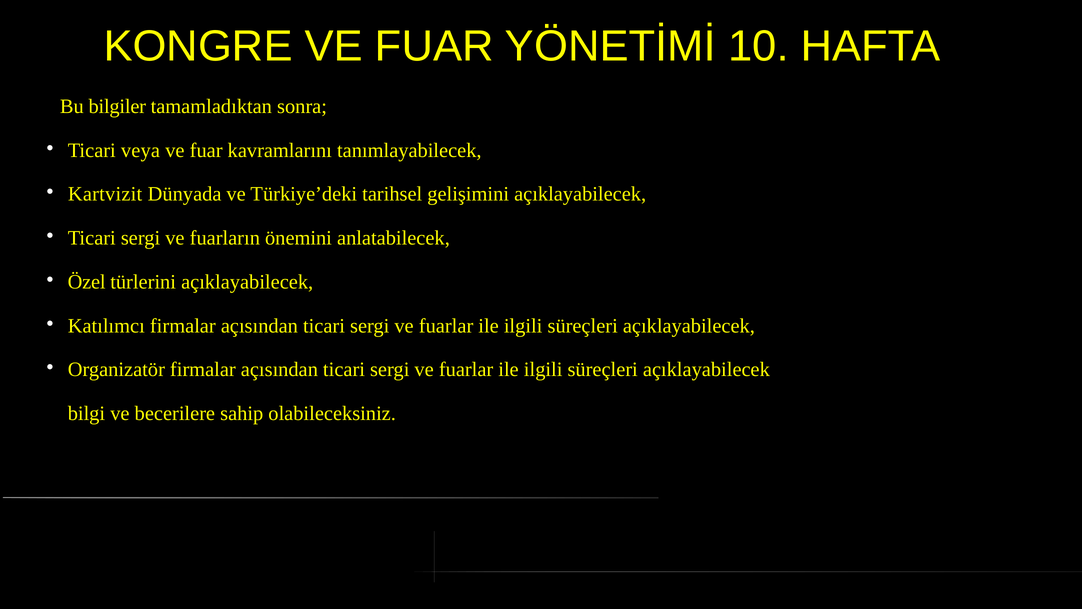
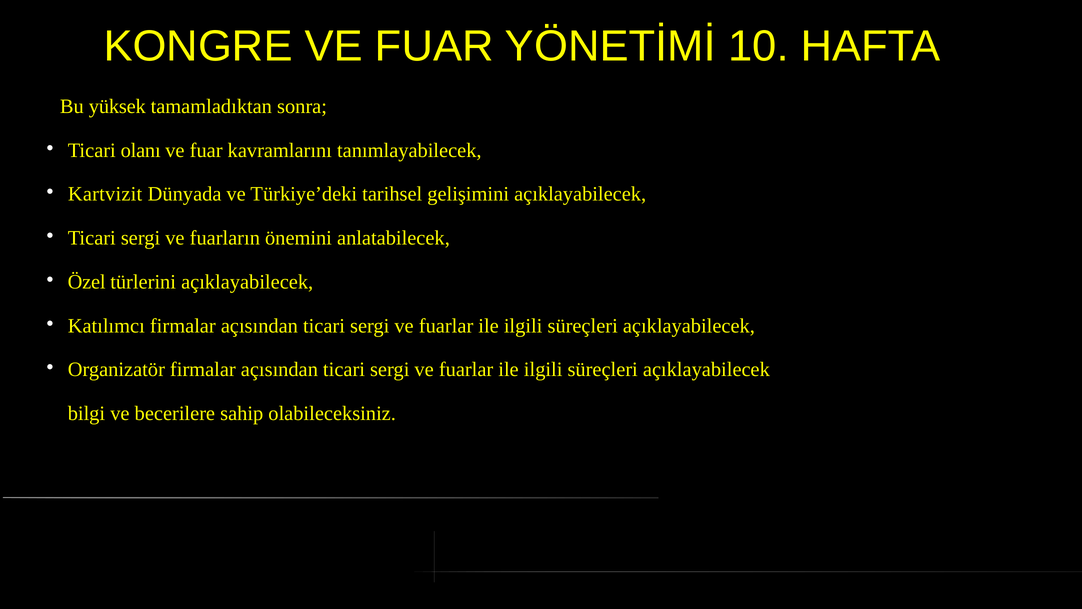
bilgiler: bilgiler -> yüksek (117, 106)
veya: veya -> olanı (141, 150)
